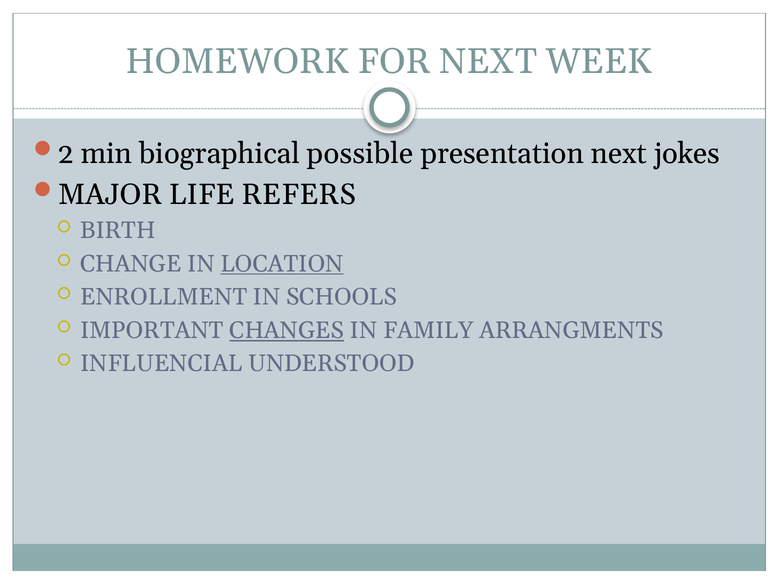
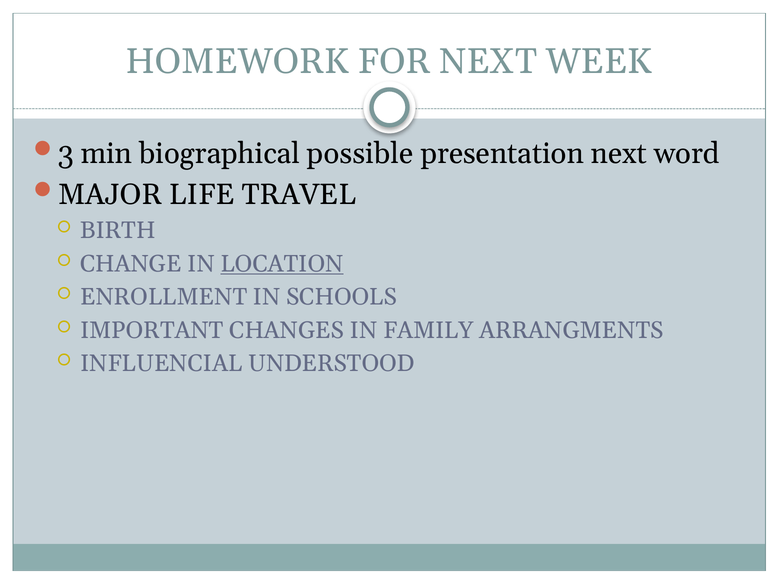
2: 2 -> 3 (66, 154)
jokes: jokes -> word (687, 154)
REFERS: REFERS -> TRAVEL (299, 194)
CHANGES underline: present -> none (287, 330)
